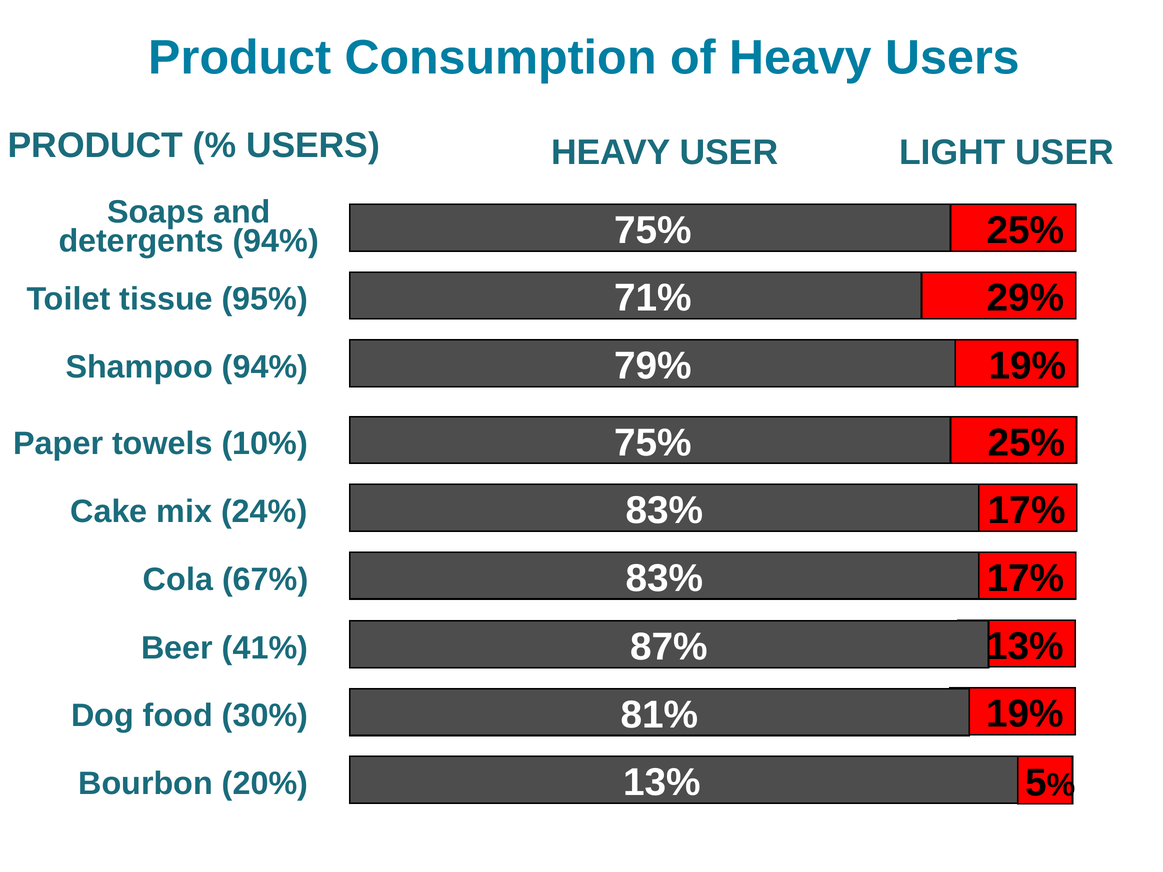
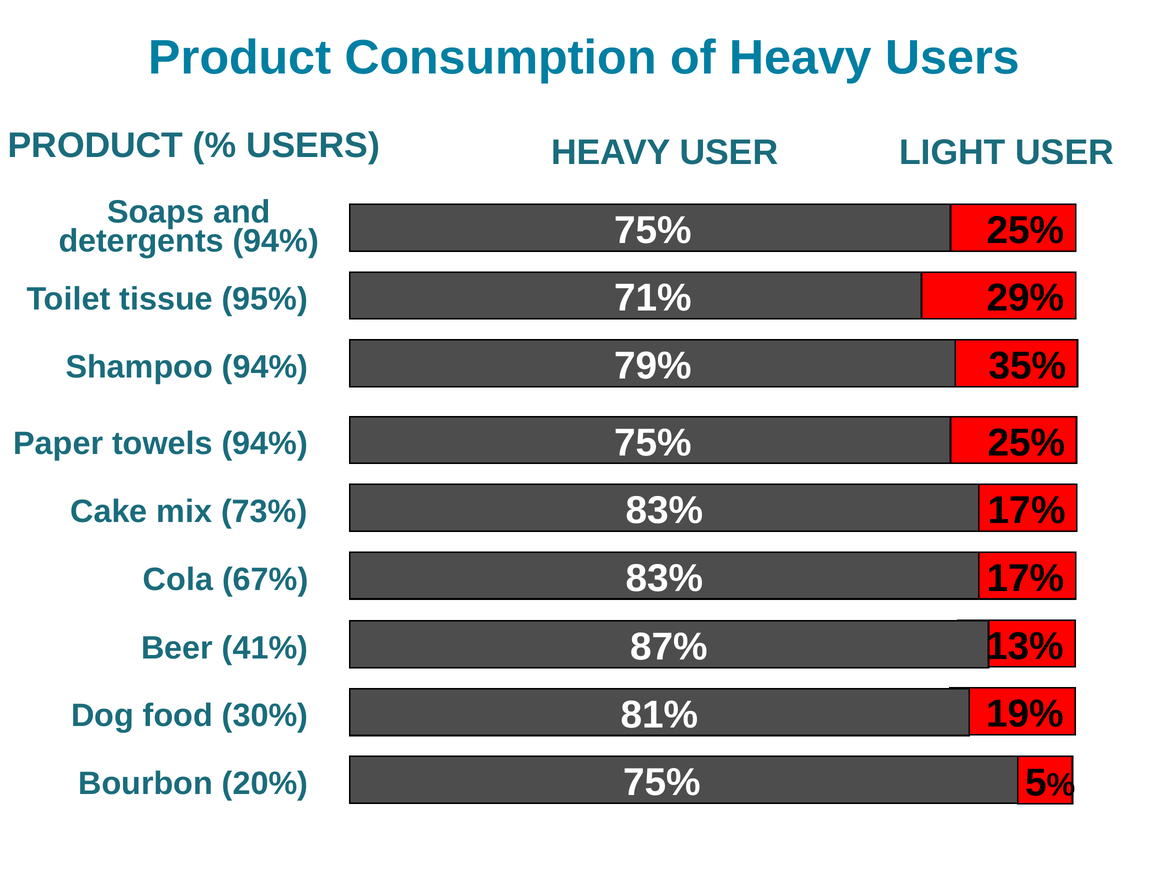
79% 19%: 19% -> 35% (1027, 366)
towels 10%: 10% -> 94% (265, 444)
24%: 24% -> 73% (264, 512)
13%: 13% -> 75% (662, 783)
